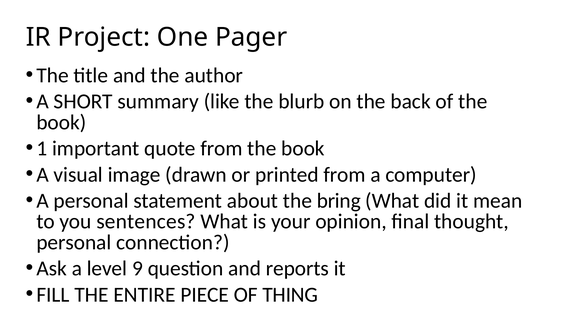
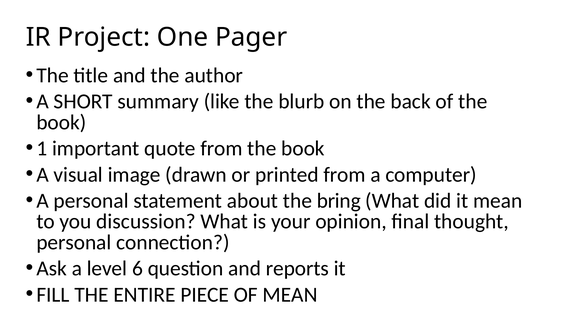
sentences: sentences -> discussion (146, 222)
9: 9 -> 6 (137, 269)
OF THING: THING -> MEAN (290, 295)
